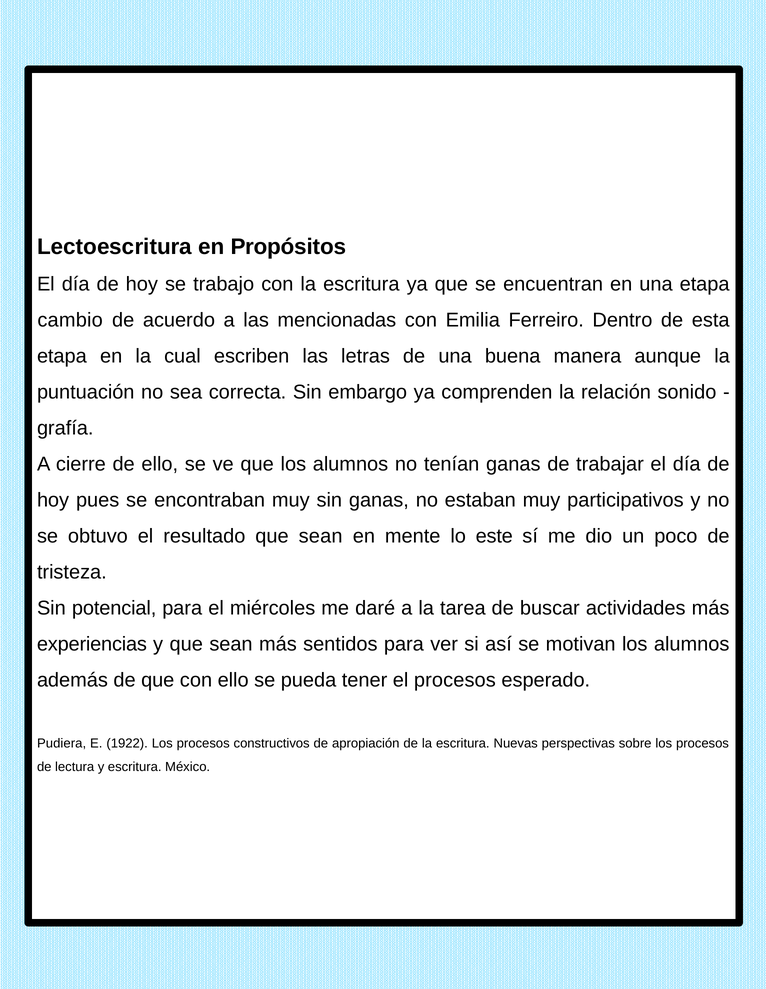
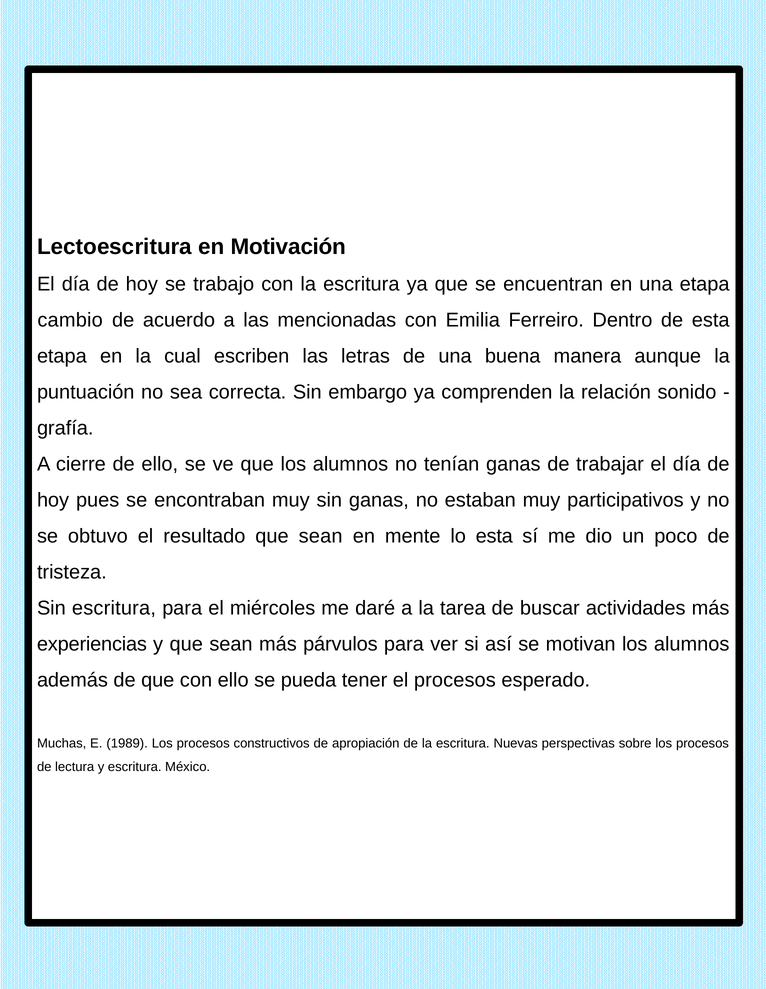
Propósitos: Propósitos -> Motivación (288, 247)
lo este: este -> esta (494, 536)
Sin potencial: potencial -> escritura (114, 608)
sentidos: sentidos -> párvulos (340, 644)
Pudiera: Pudiera -> Muchas (62, 744)
1922: 1922 -> 1989 (127, 744)
